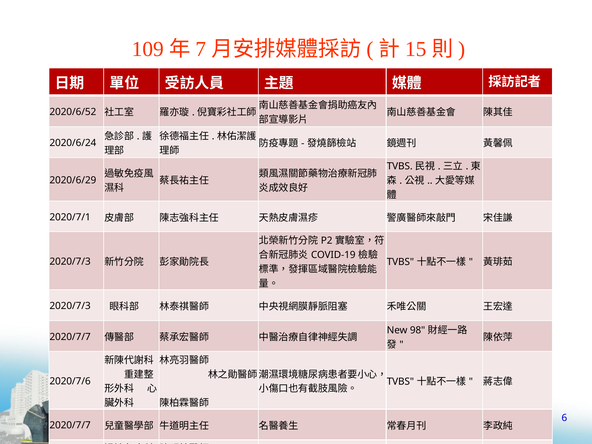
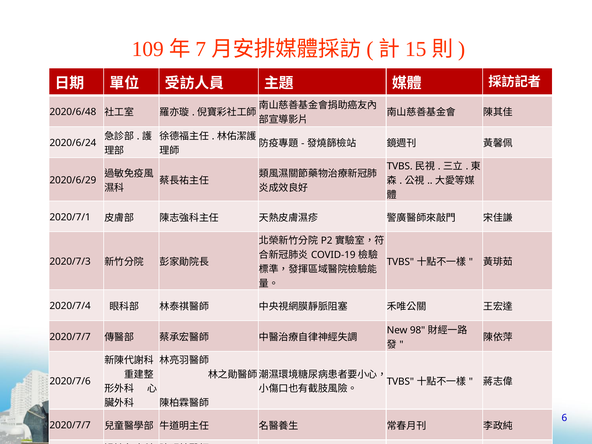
2020/6/52: 2020/6/52 -> 2020/6/48 (73, 112)
2020/7/3: 2020/7/3 -> 2020/7/4 (70, 306)
